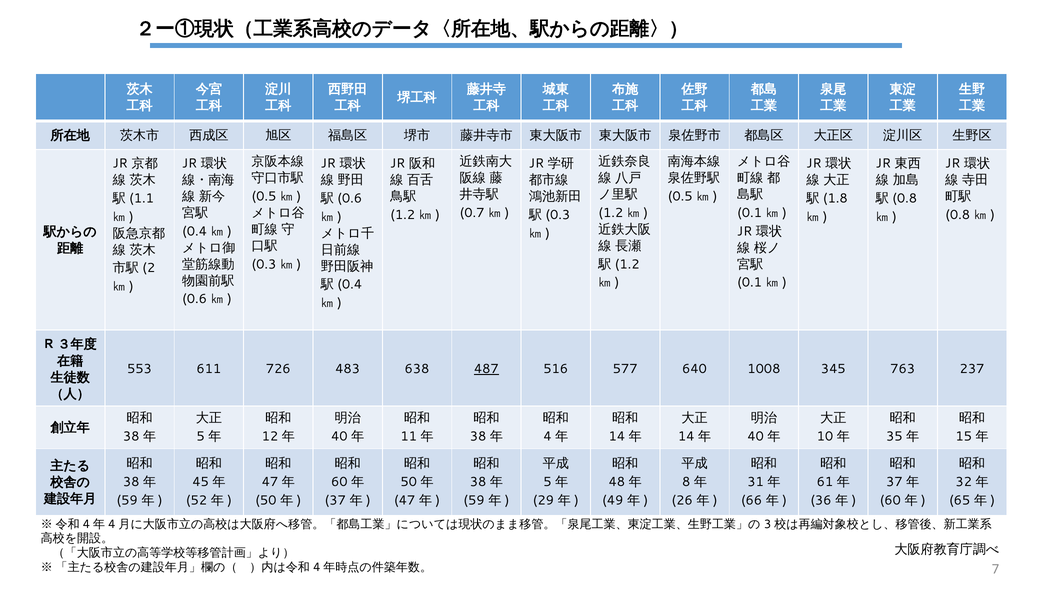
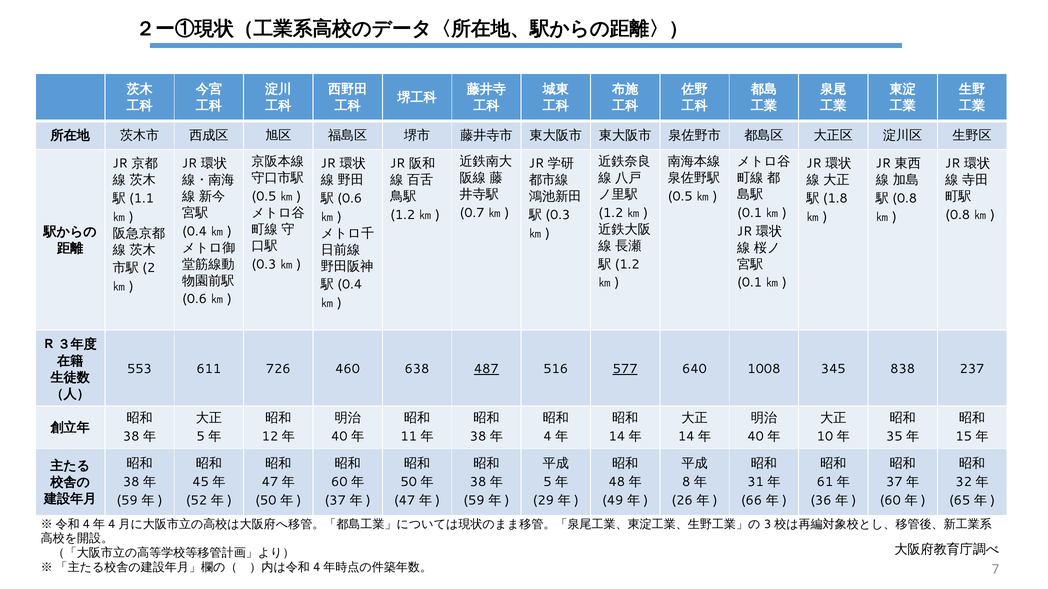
483: 483 -> 460 (348, 369)
577 underline: none -> present (625, 369)
763: 763 -> 838 (903, 369)
